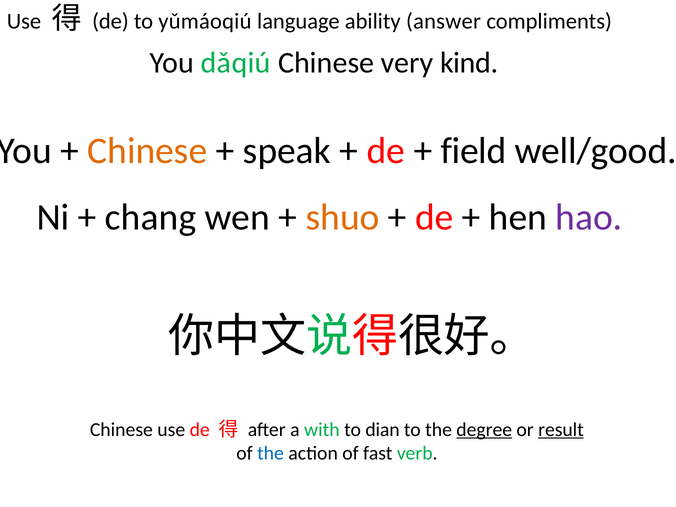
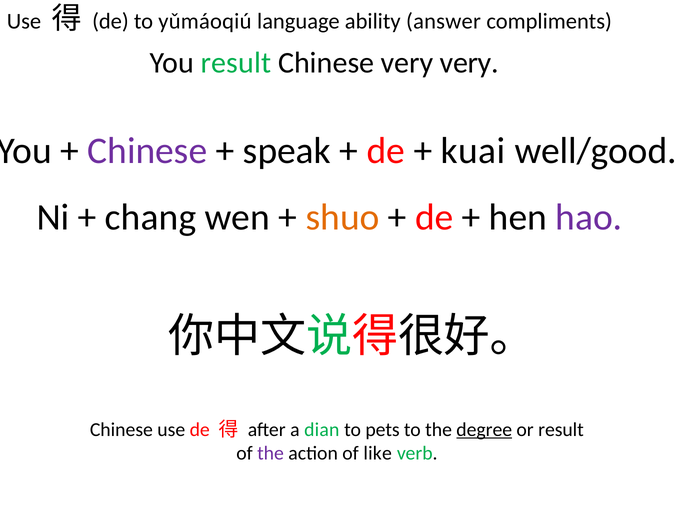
You dǎqiú: dǎqiú -> result (236, 63)
very kind: kind -> very (469, 63)
Chinese colour: orange -> purple (147, 151)
field: field -> kuai (473, 151)
with: with -> dian (322, 430)
dian: dian -> pets (382, 430)
result underline: present -> none (561, 430)
the colour: blue -> purple (271, 453)
fast: fast -> like (378, 453)
